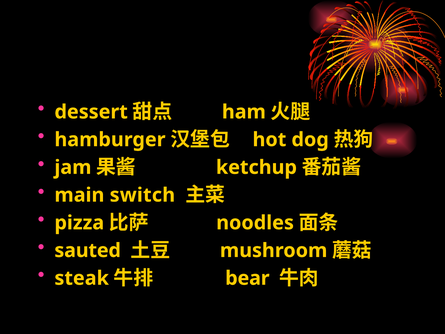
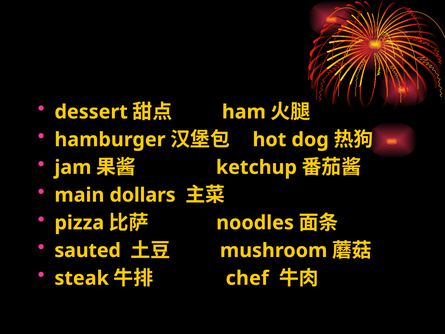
switch: switch -> dollars (143, 195)
bear: bear -> chef (247, 278)
